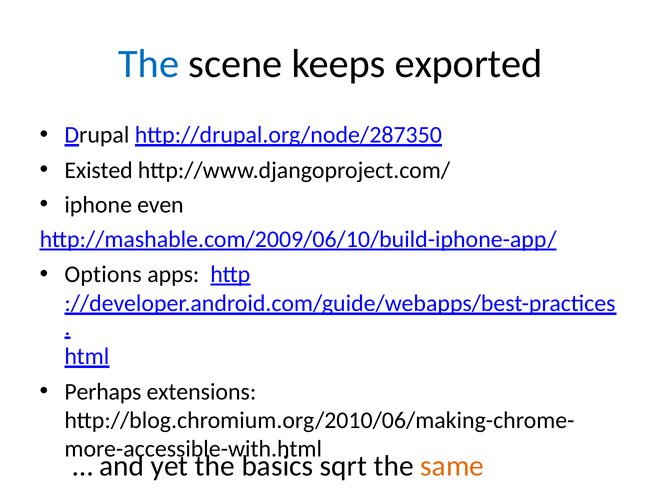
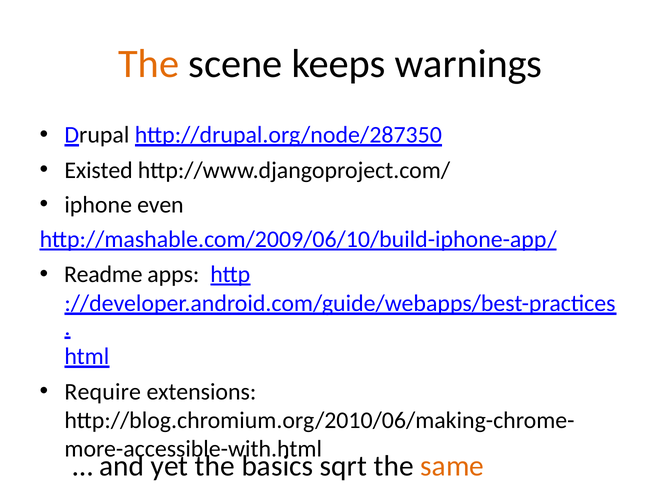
The colour: blue -> orange (149, 64)
exported: exported -> warnings (469, 64)
Options: Options -> Readme (103, 274)
Perhaps: Perhaps -> Require (103, 391)
